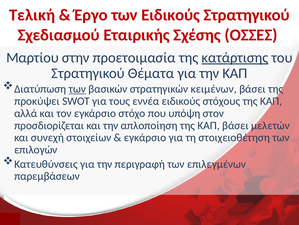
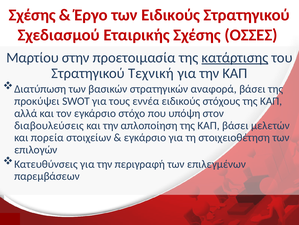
Τελική: Τελική -> Σχέσης (32, 15)
Θέματα: Θέματα -> Τεχνική (151, 73)
των underline: present -> none (77, 89)
κειμένων: κειμένων -> αναφορά (214, 89)
προσδιορίζεται: προσδιορίζεται -> διαβουλεύσεις (49, 125)
συνεχή: συνεχή -> πορεία (47, 137)
